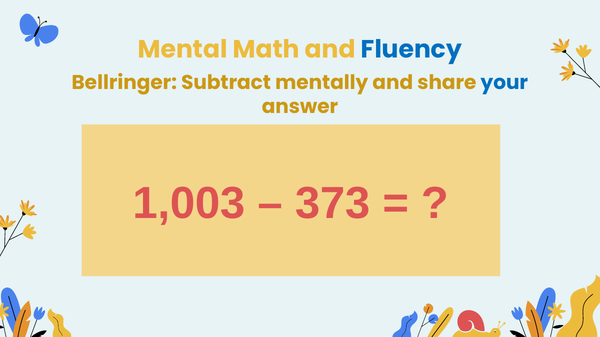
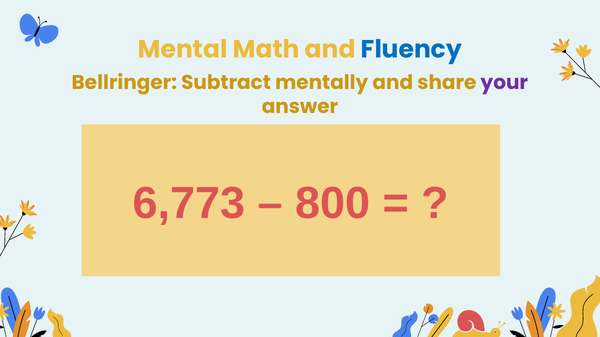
your colour: blue -> purple (504, 83)
1,003: 1,003 -> 6,773 (189, 204)
373: 373 -> 800 (333, 204)
